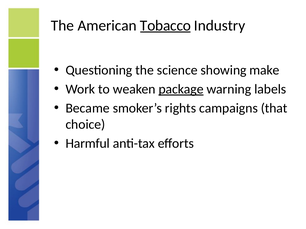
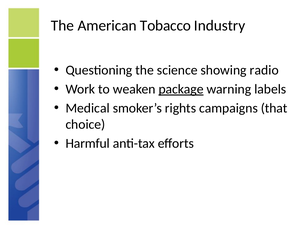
Tobacco underline: present -> none (165, 26)
make: make -> radio (264, 70)
Became: Became -> Medical (88, 108)
